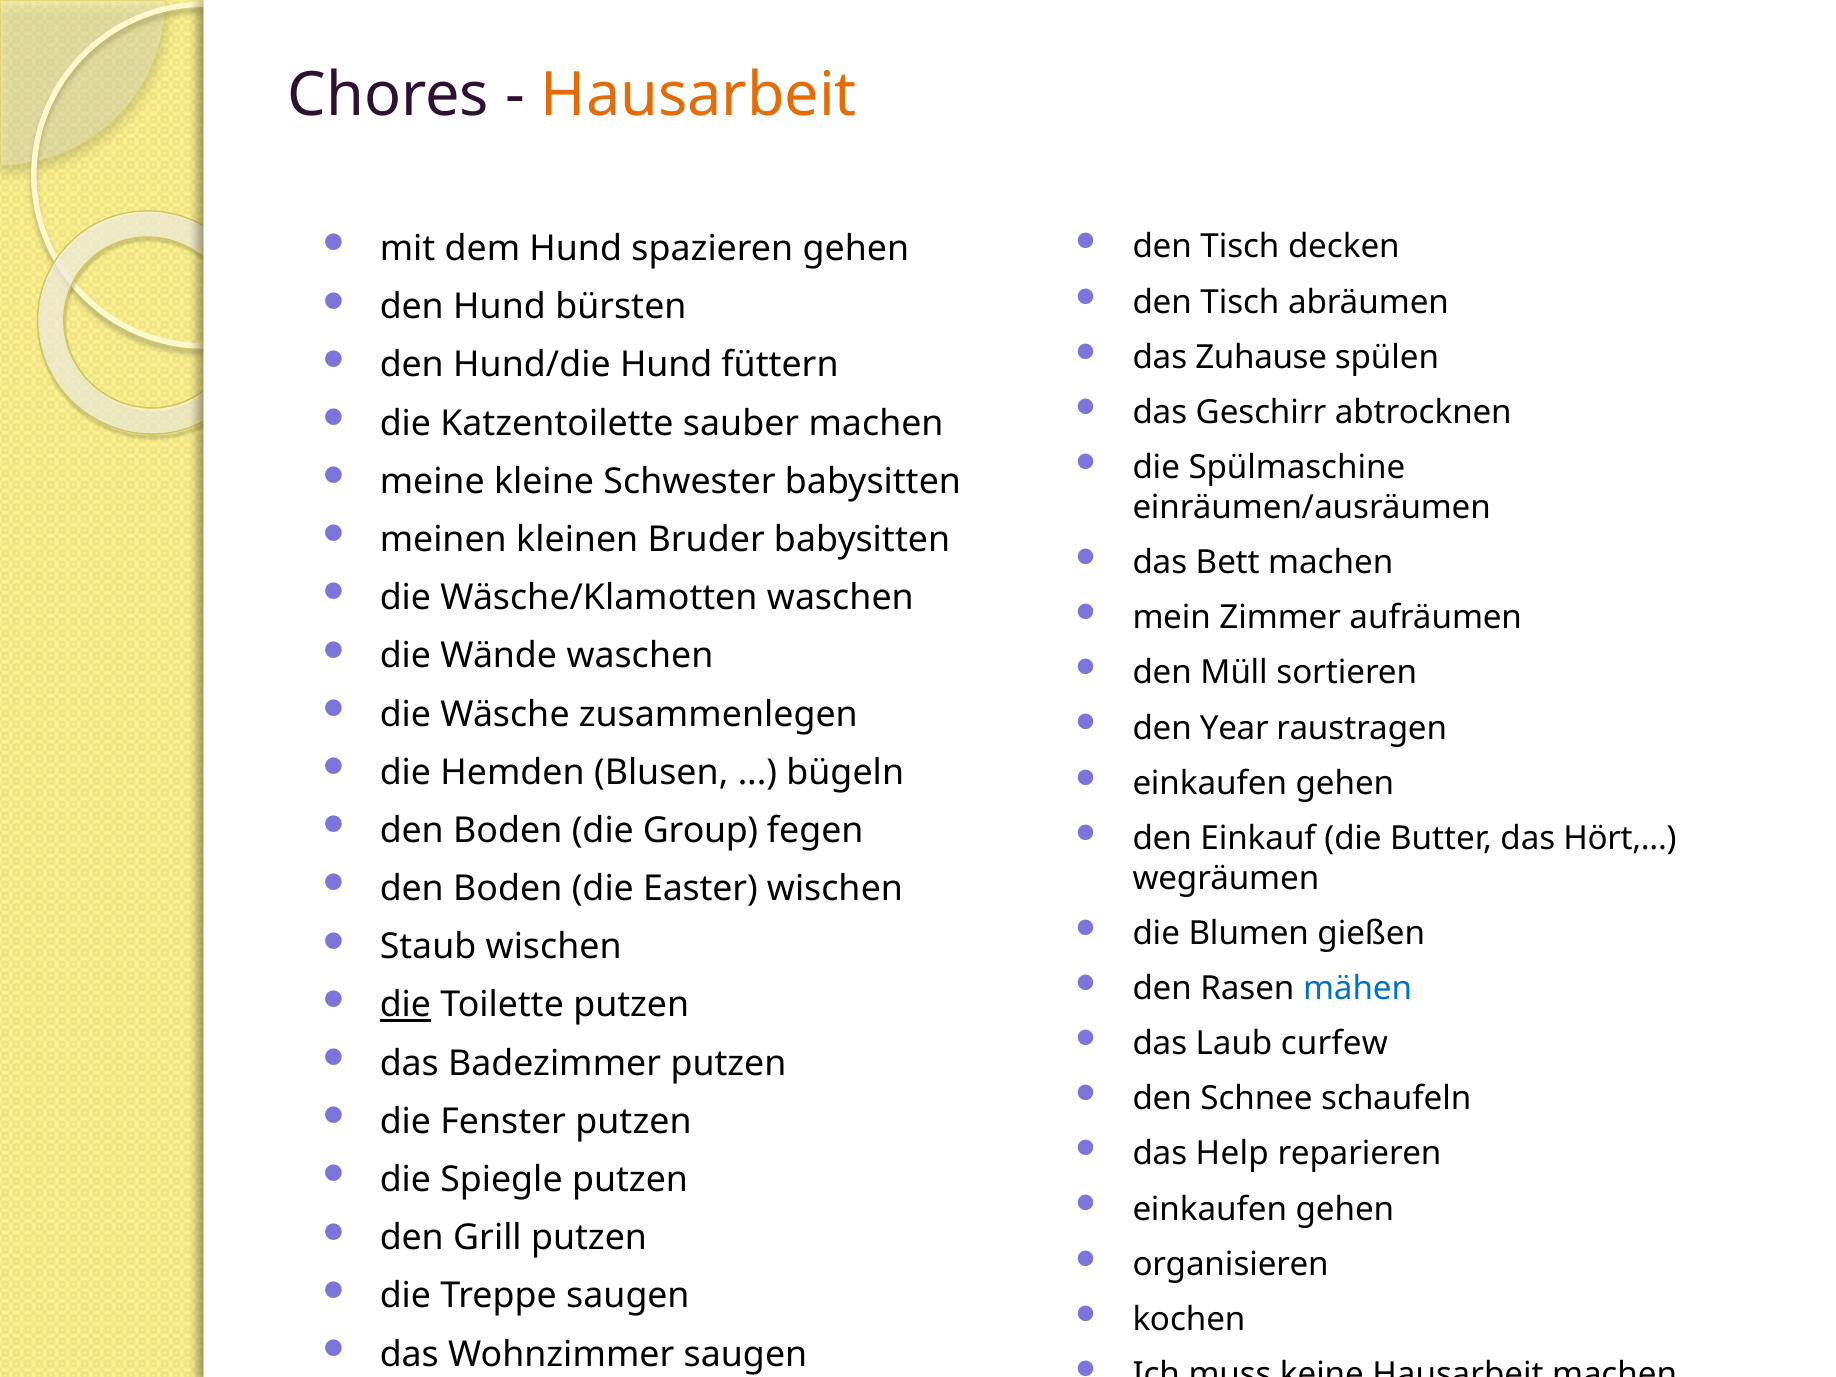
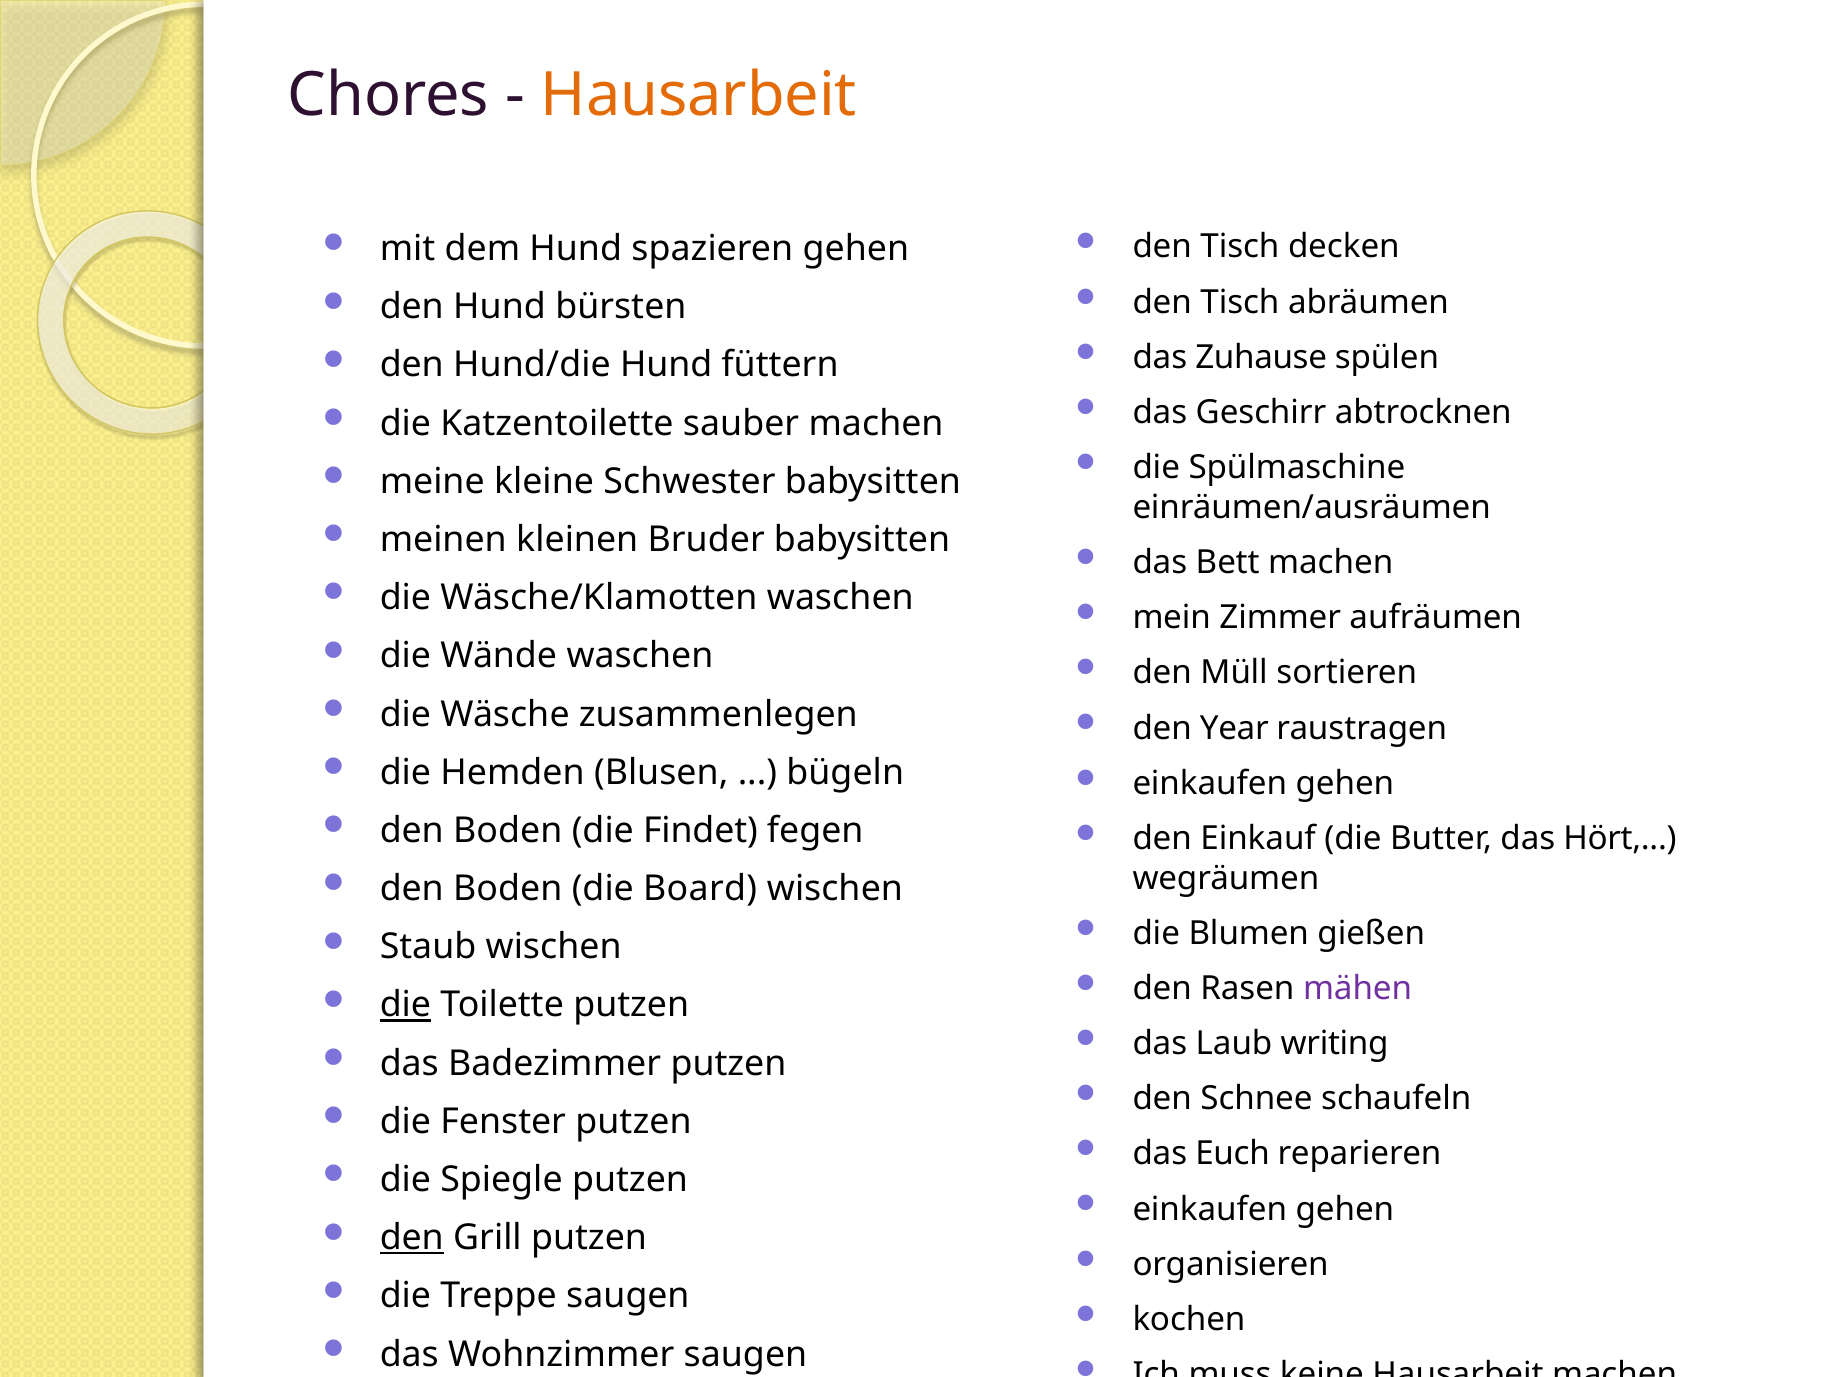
Group: Group -> Findet (700, 831)
Easter: Easter -> Board (700, 889)
mähen colour: blue -> purple (1358, 989)
curfew: curfew -> writing (1335, 1044)
Help: Help -> Euch (1233, 1154)
den underline: none -> present (412, 1238)
